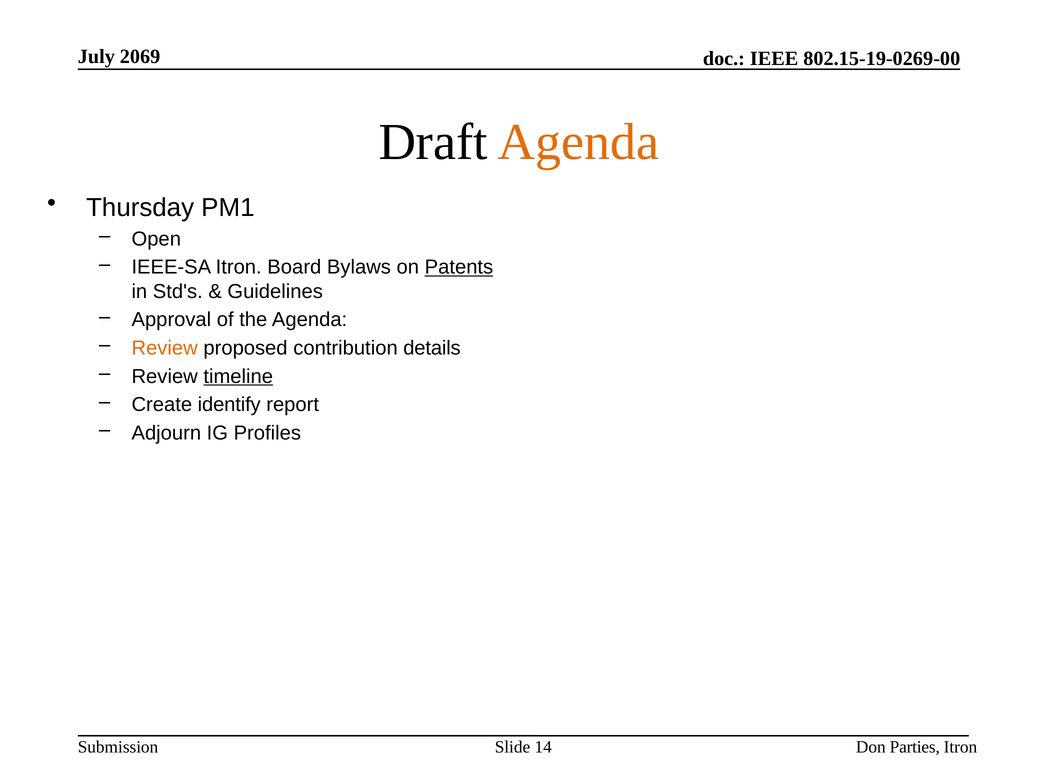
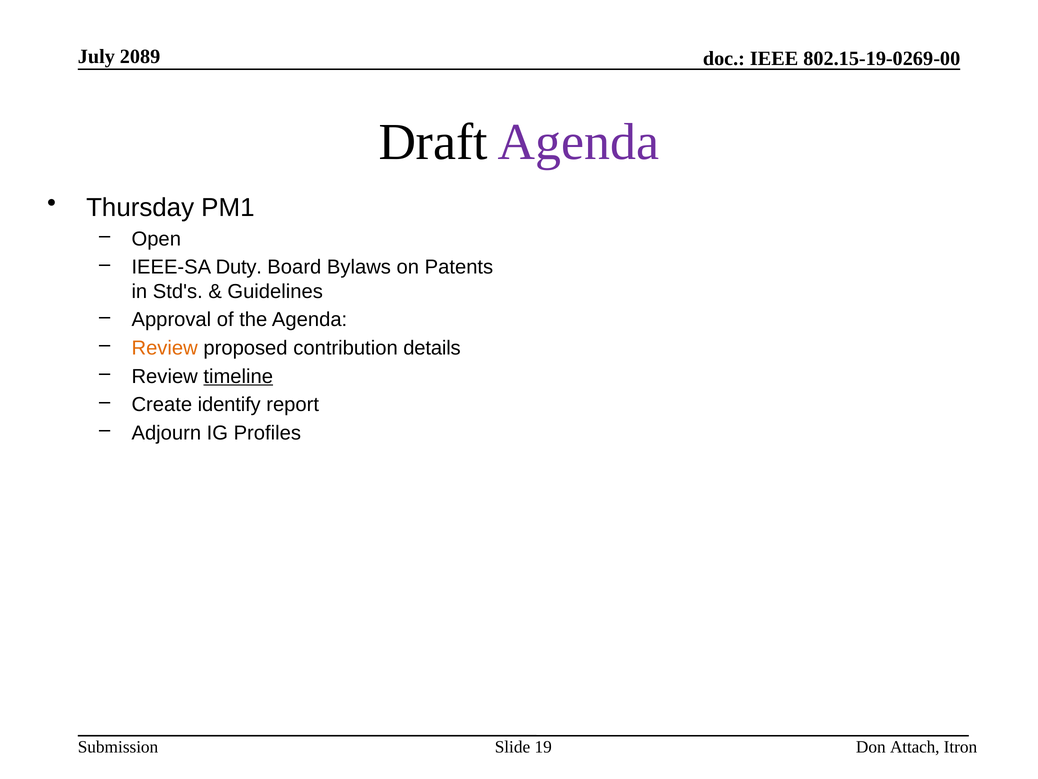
2069: 2069 -> 2089 (140, 57)
Agenda colour: orange -> purple (579, 142)
IEEE-SA Itron: Itron -> Duty (239, 267)
Patents underline: present -> none (459, 267)
14: 14 -> 19 (543, 747)
Parties: Parties -> Attach (915, 747)
